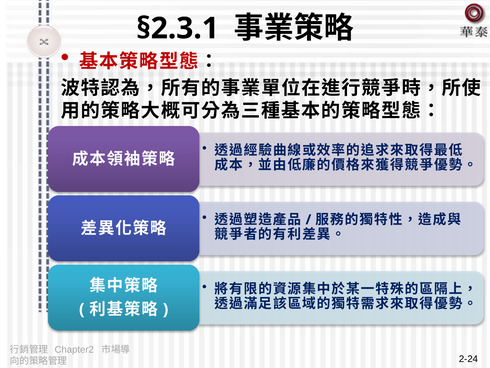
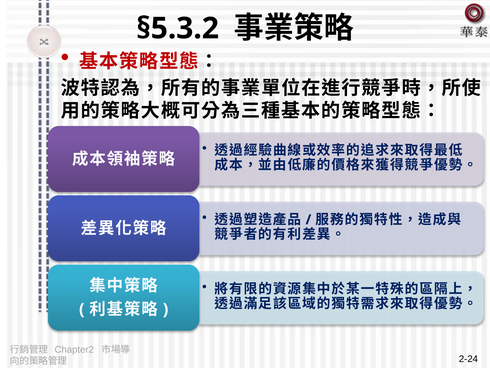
§2.3.1: §2.3.1 -> §5.3.2 (178, 28)
